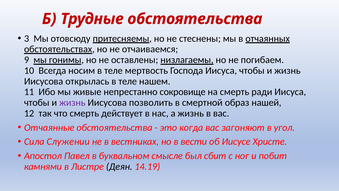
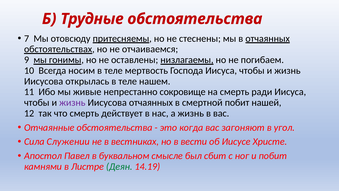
3: 3 -> 7 (27, 38)
Иисусова позволить: позволить -> отчаянных (151, 102)
смертной образ: образ -> побит (237, 102)
Деян colour: black -> green (119, 166)
